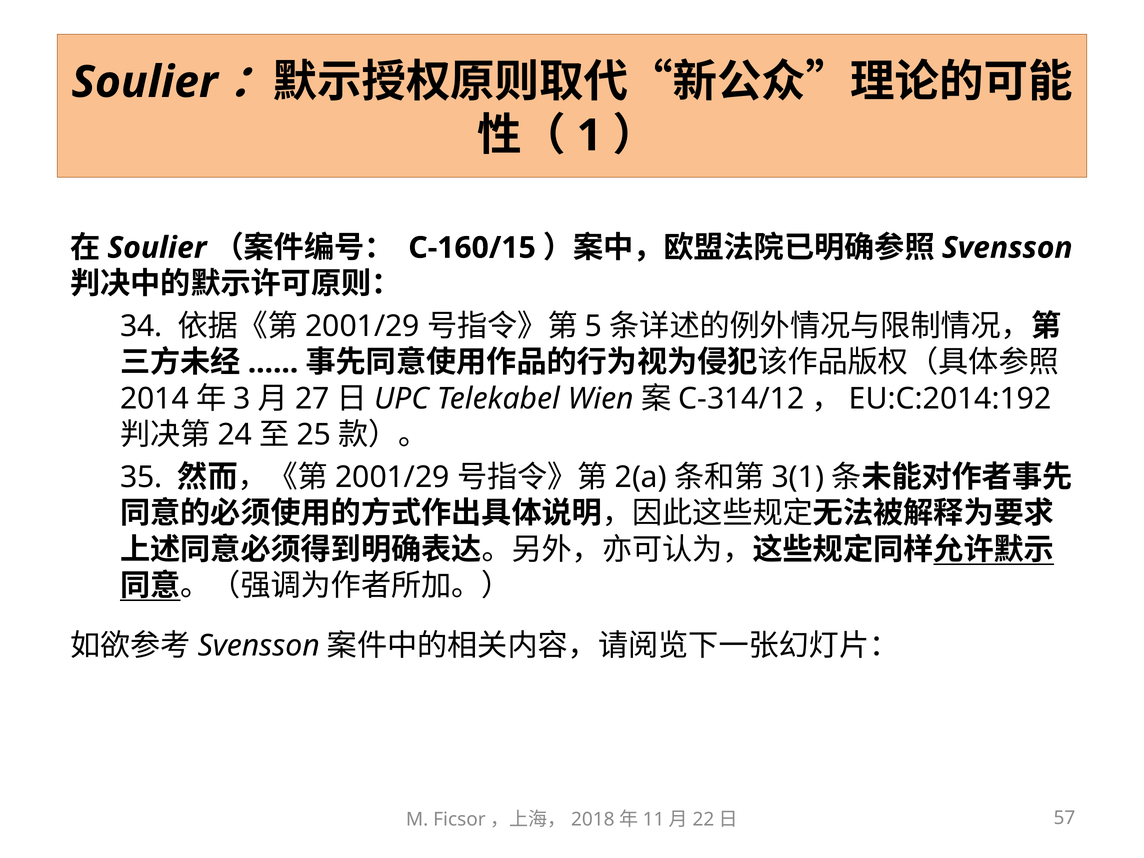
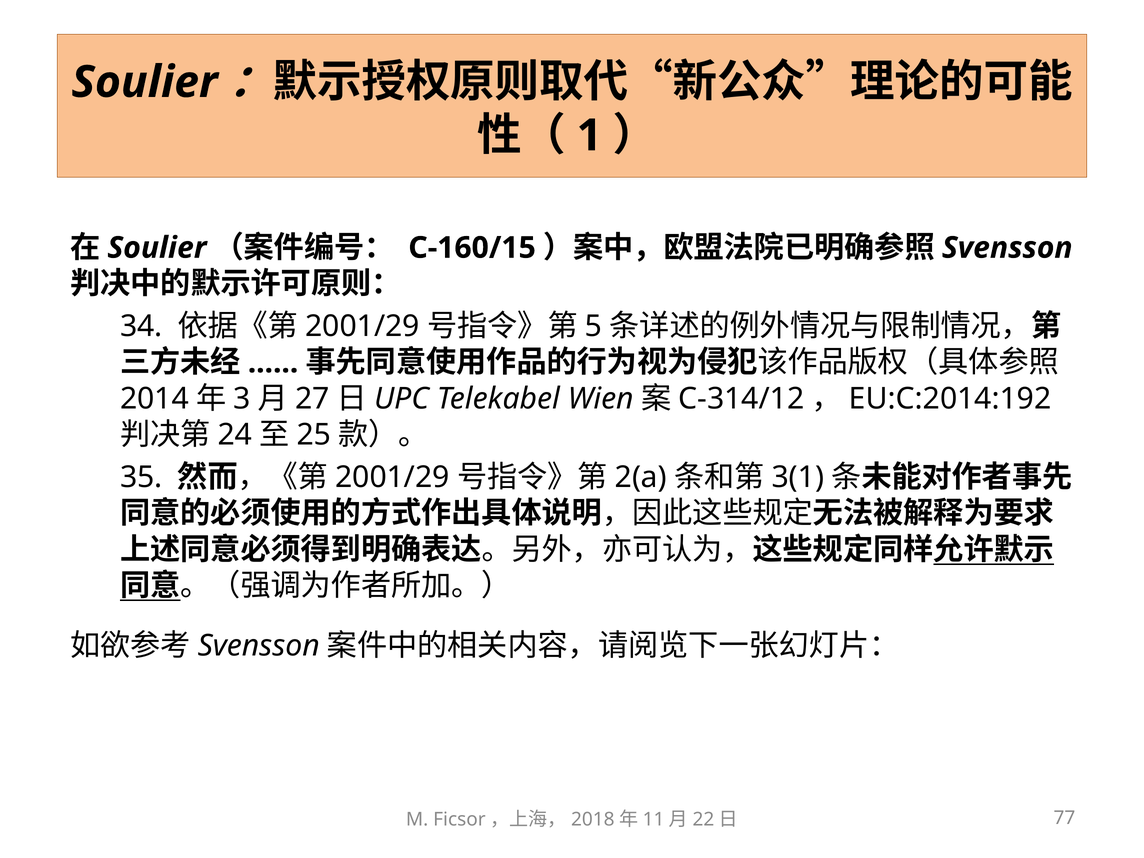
57: 57 -> 77 (1064, 818)
